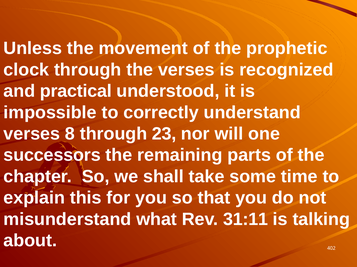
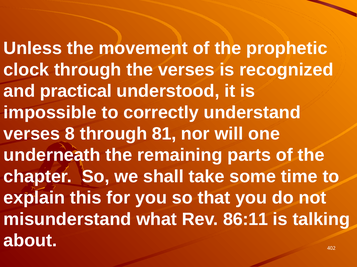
23: 23 -> 81 (164, 134)
successors: successors -> underneath (52, 156)
31:11: 31:11 -> 86:11 (246, 220)
